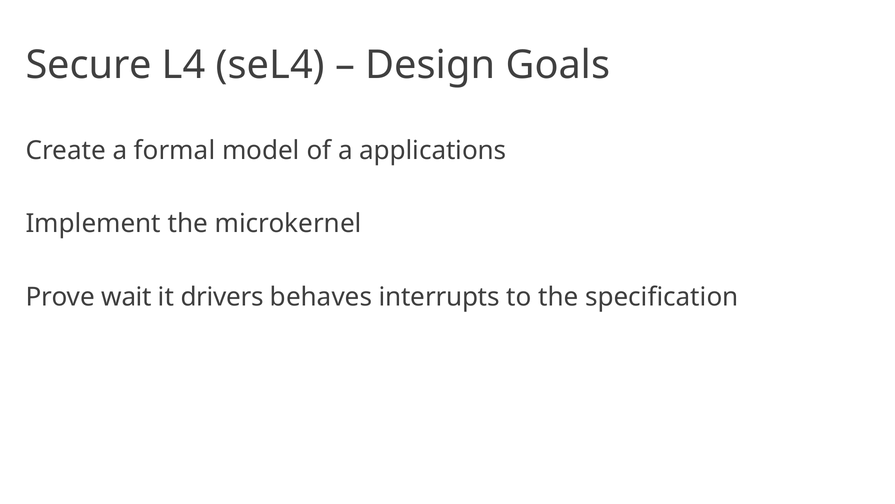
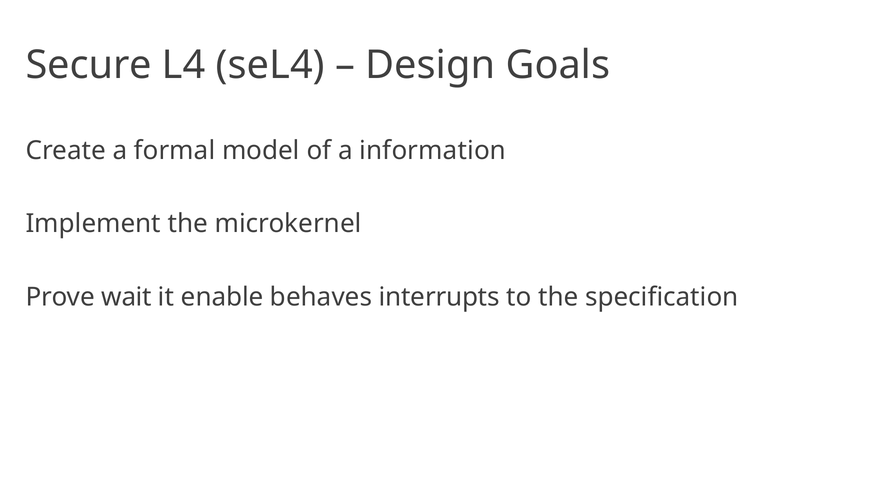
applications: applications -> information (433, 150)
drivers: drivers -> enable (222, 297)
